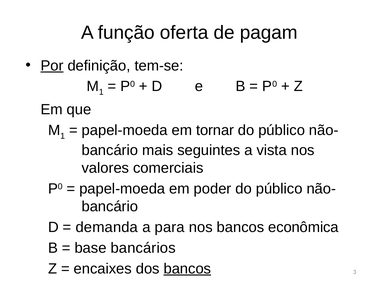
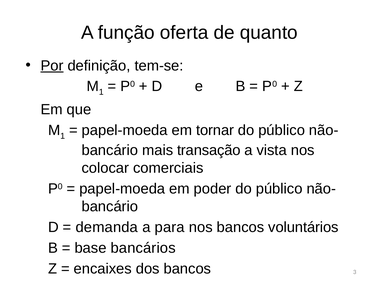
pagam: pagam -> quanto (269, 32)
seguintes: seguintes -> transação (209, 150)
valores: valores -> colocar (105, 168)
econômica: econômica -> voluntários (303, 227)
bancos underline: present -> none (187, 268)
